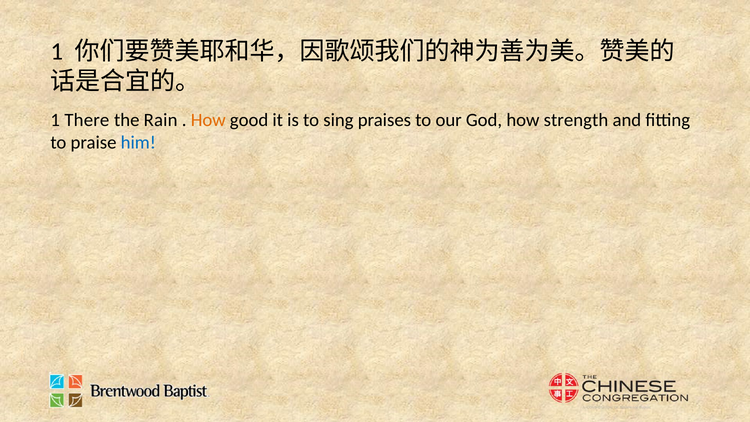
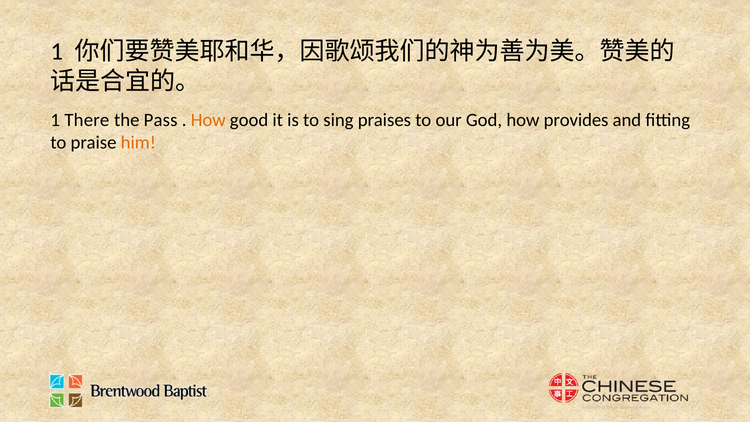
Rain: Rain -> Pass (161, 120)
strength: strength -> provides (576, 120)
him colour: blue -> orange (138, 143)
